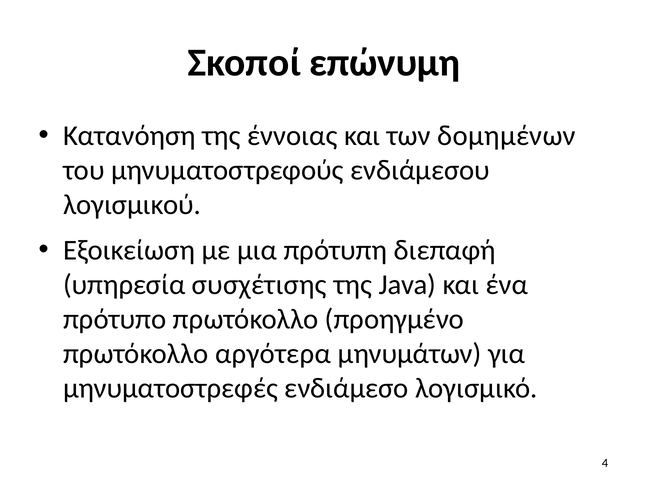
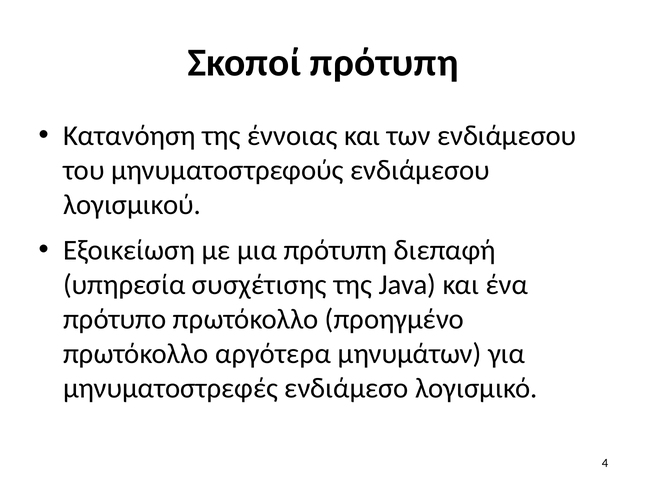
Σκοποί επώνυμη: επώνυμη -> πρότυπη (384, 63)
των δομημένων: δομημένων -> ενδιάμεσου (507, 136)
